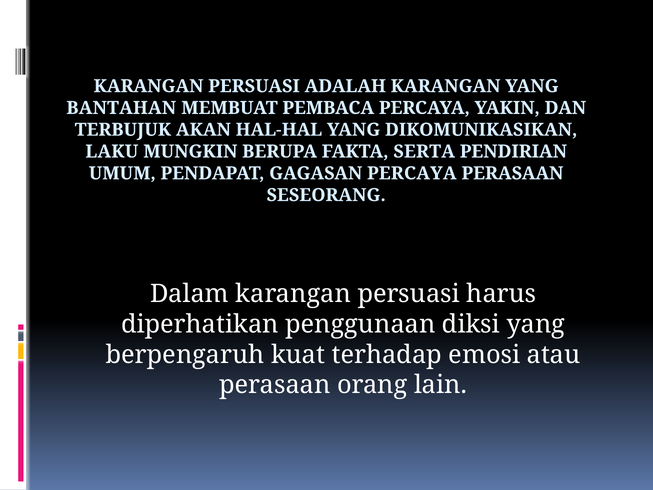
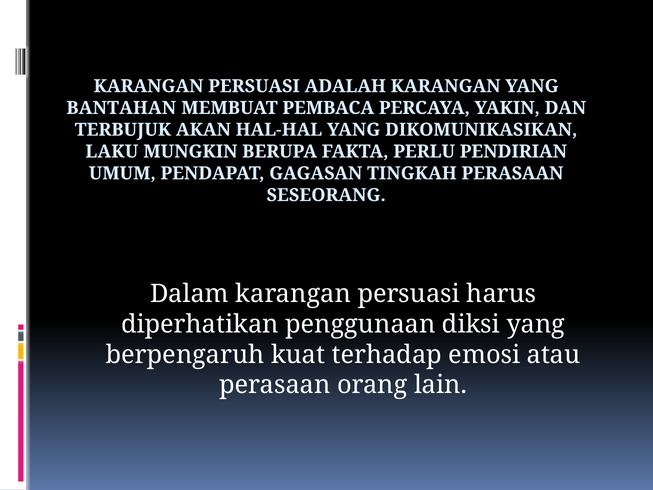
SERTA: SERTA -> PERLU (424, 151)
GAGASAN PERCAYA: PERCAYA -> TINGKAH (412, 173)
